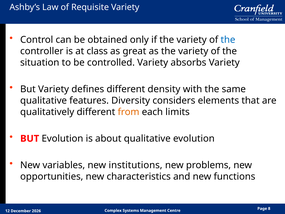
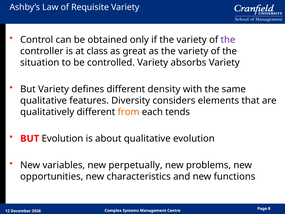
the colour: blue -> purple (228, 40)
limits: limits -> tends (178, 112)
institutions: institutions -> perpetually (136, 165)
